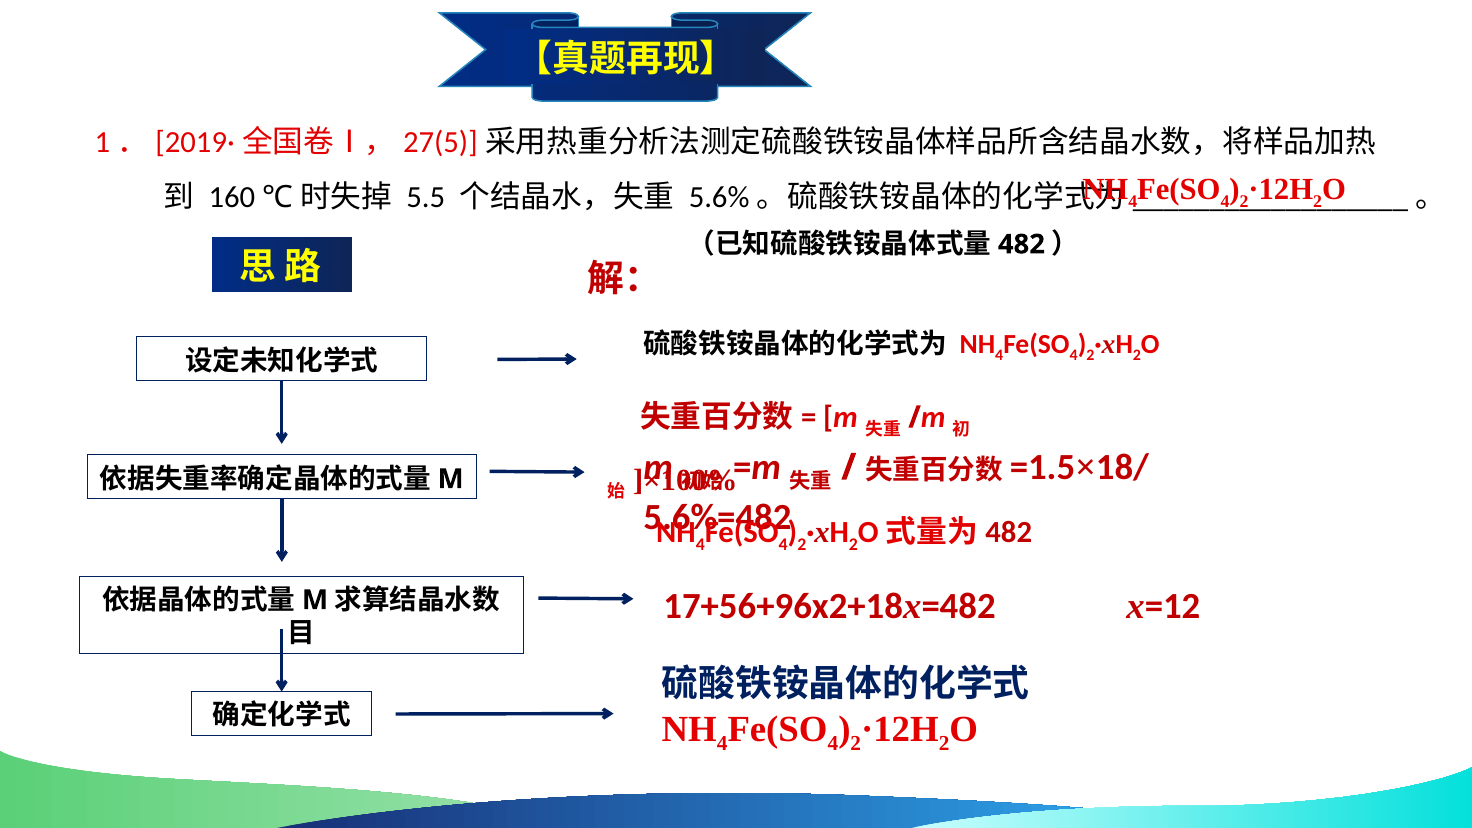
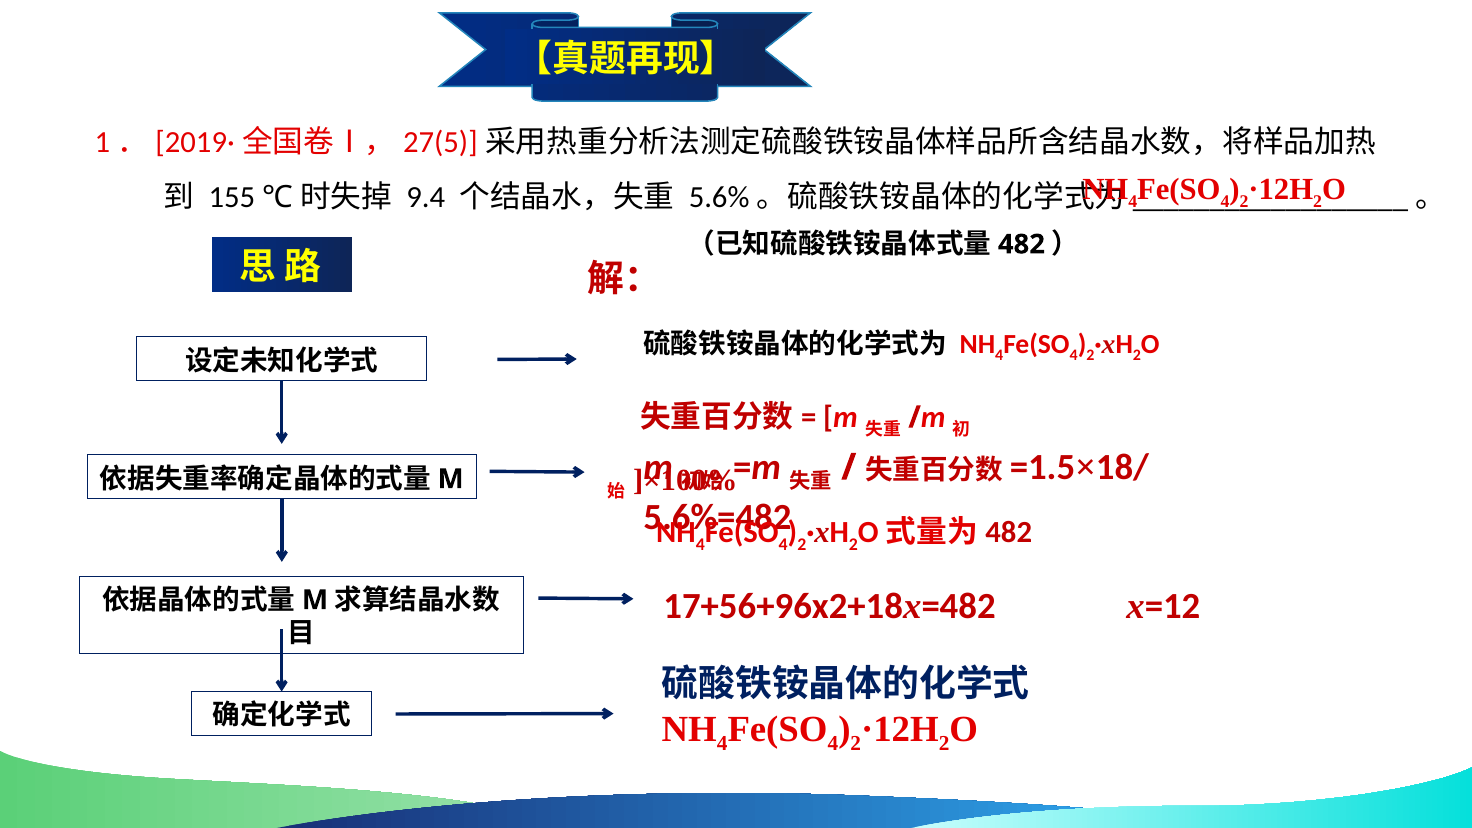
160: 160 -> 155 (232, 198)
5.5: 5.5 -> 9.4 (426, 198)
